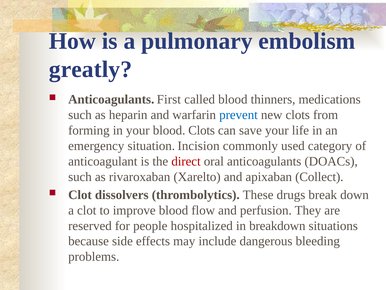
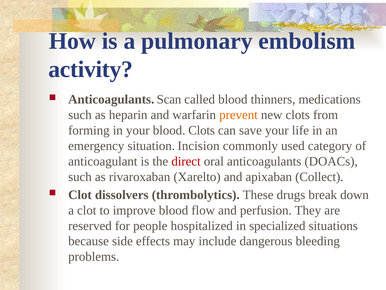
greatly: greatly -> activity (91, 69)
First: First -> Scan (169, 99)
prevent colour: blue -> orange (238, 115)
breakdown: breakdown -> specialized (277, 225)
